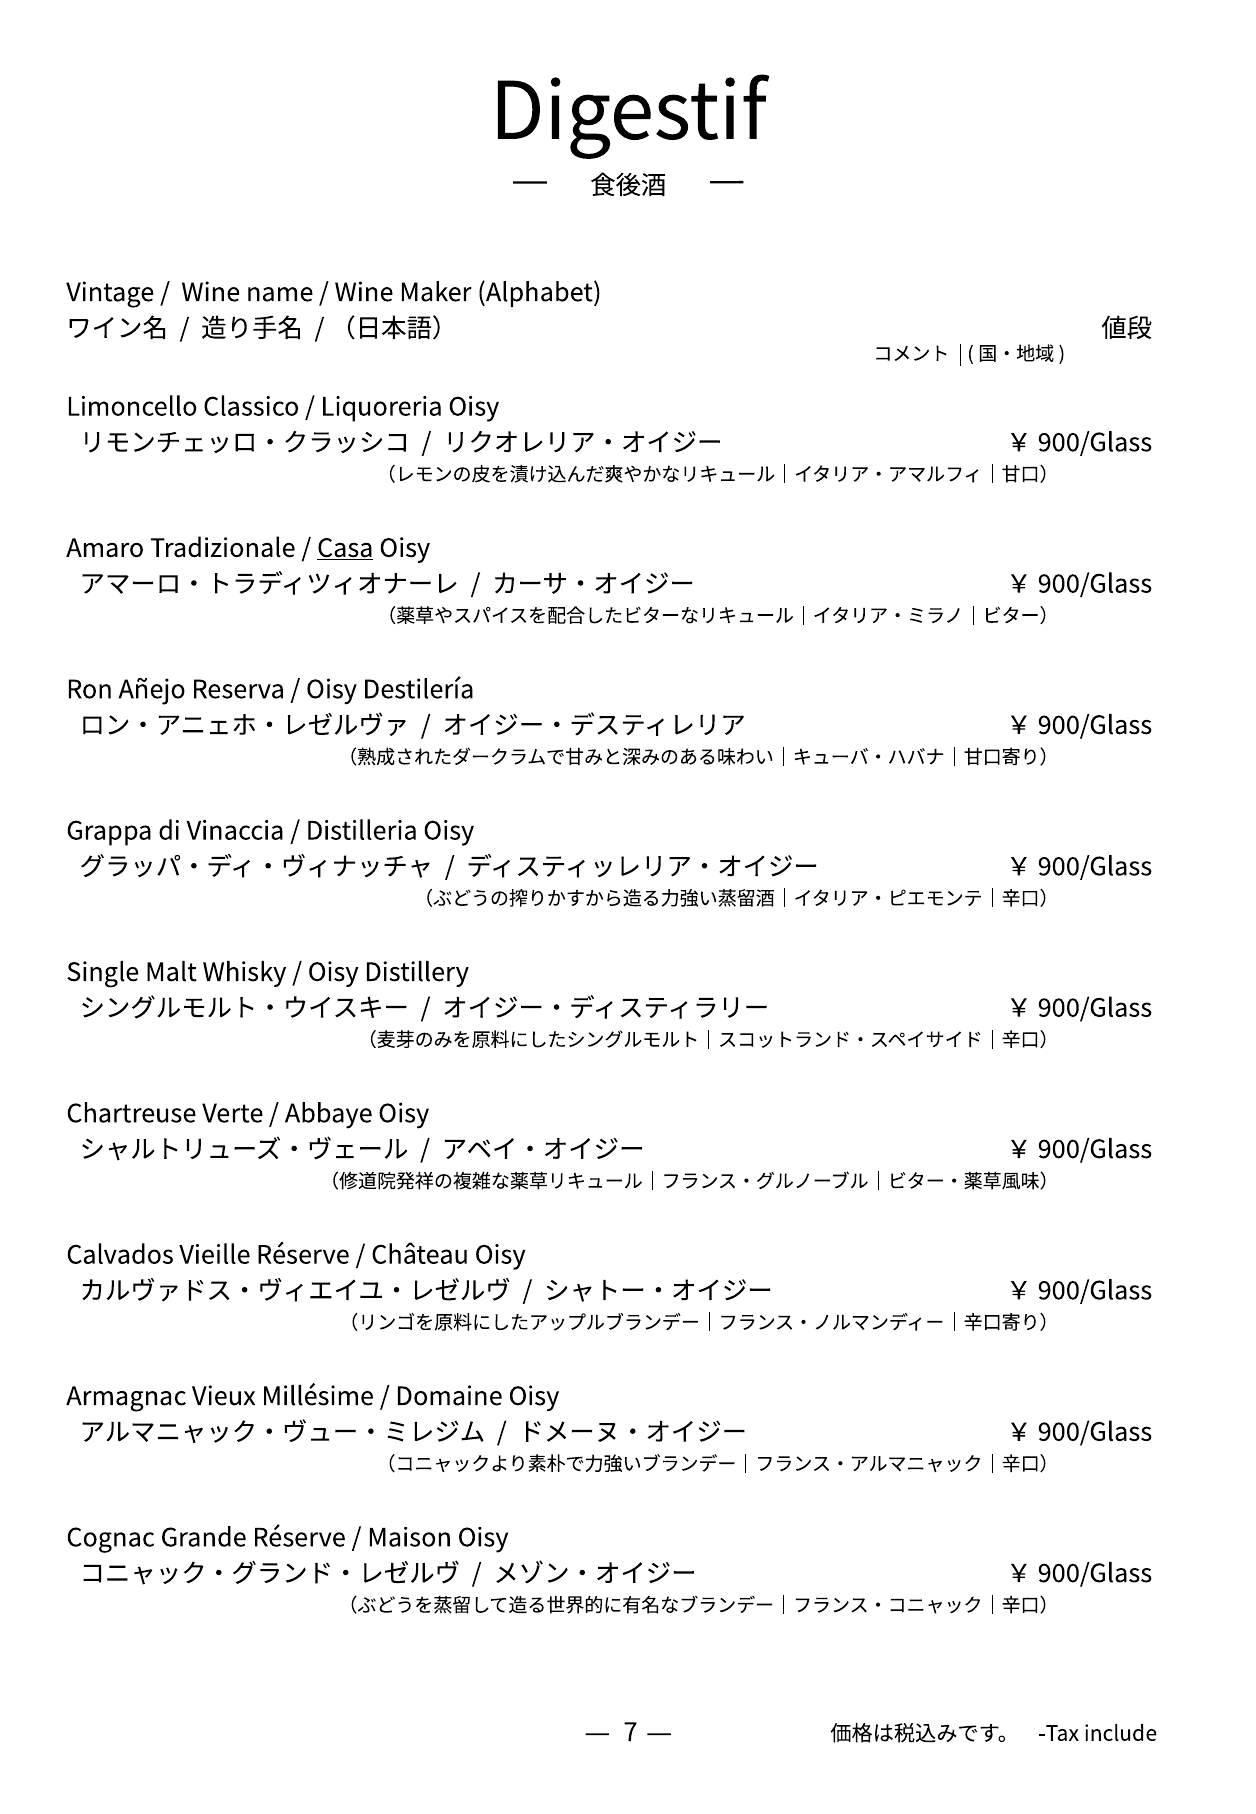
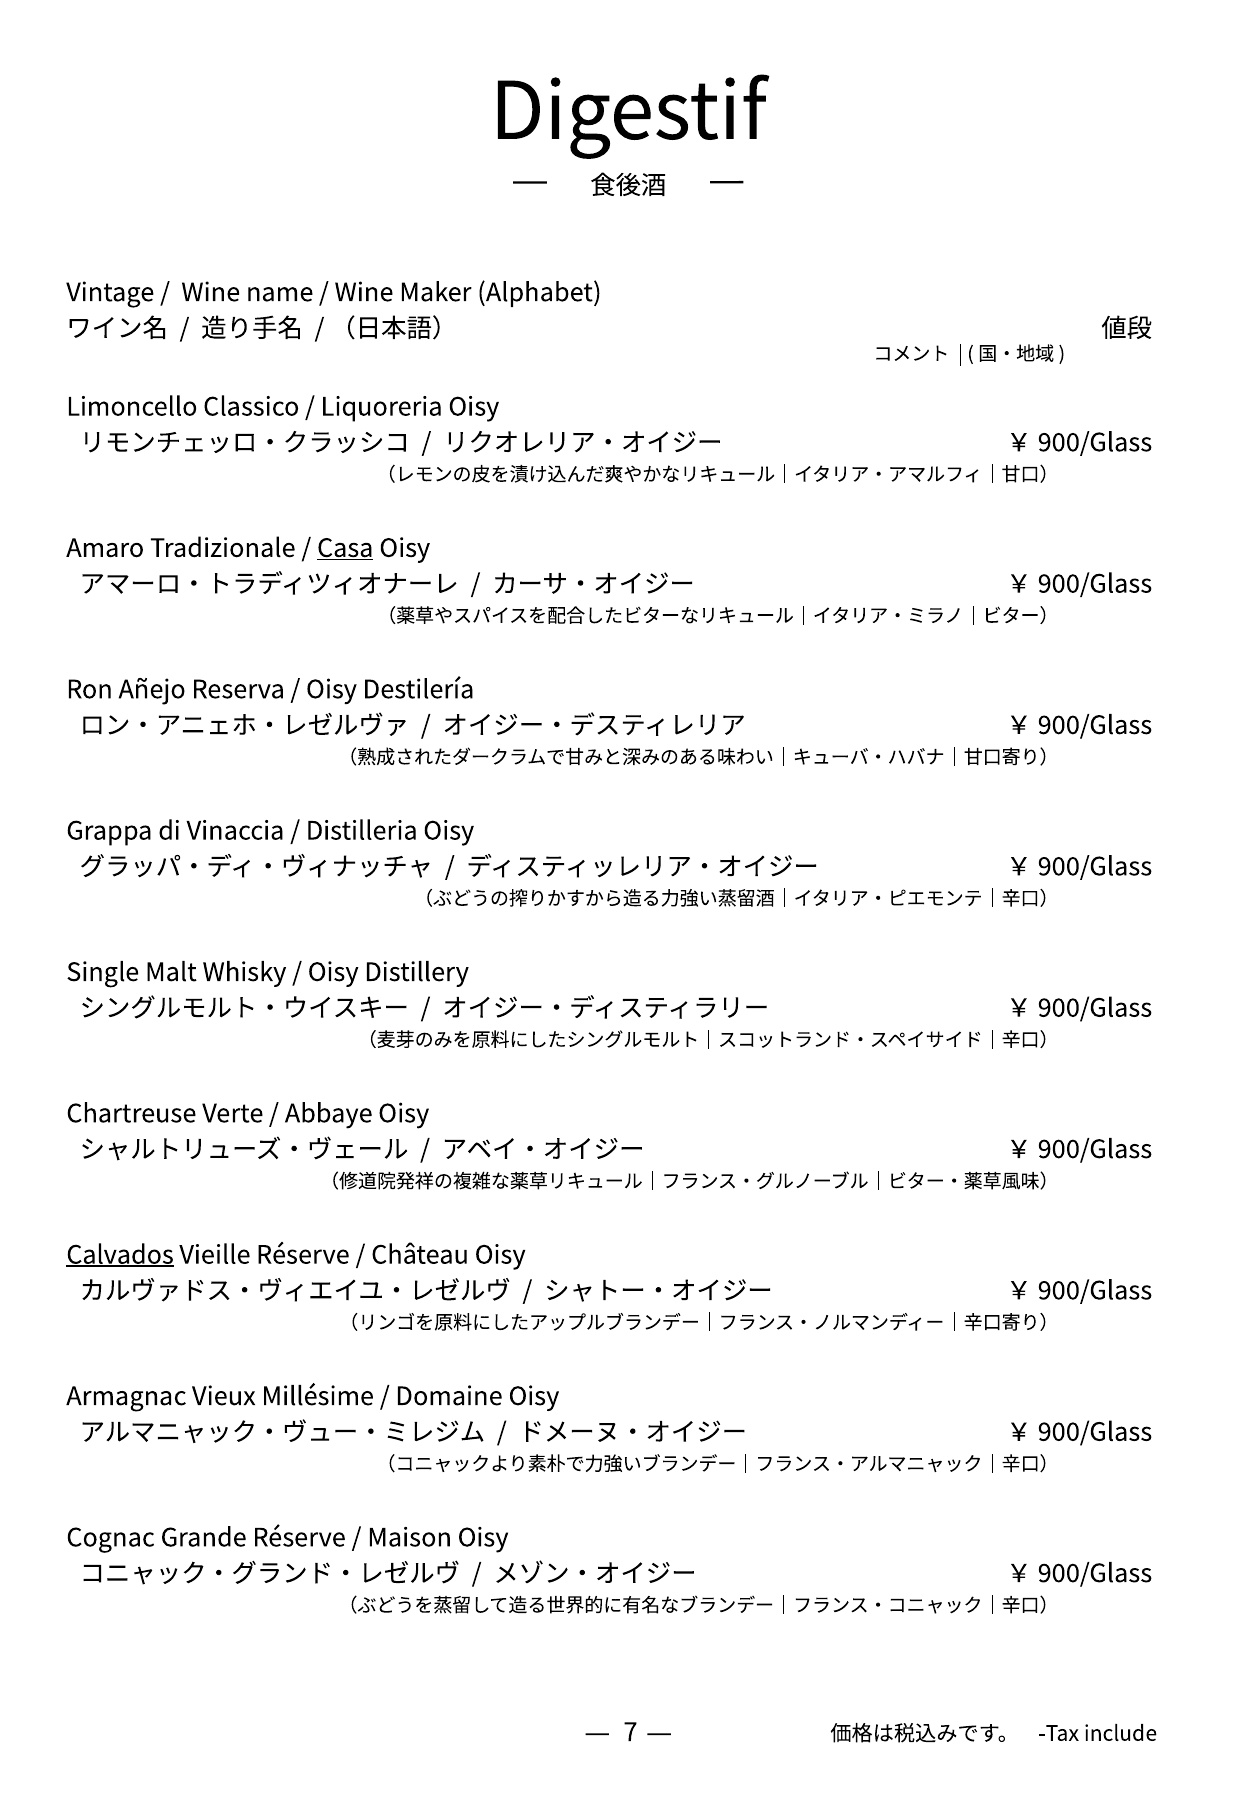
Calvados underline: none -> present (120, 1255)
